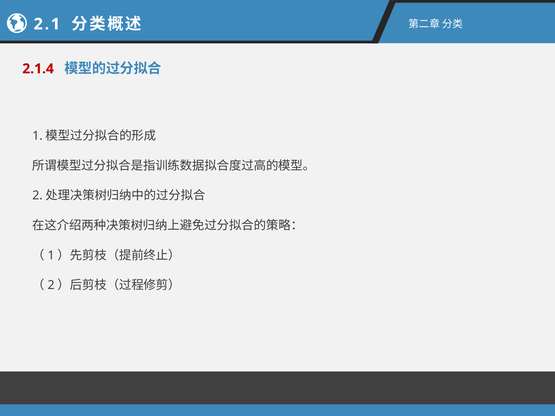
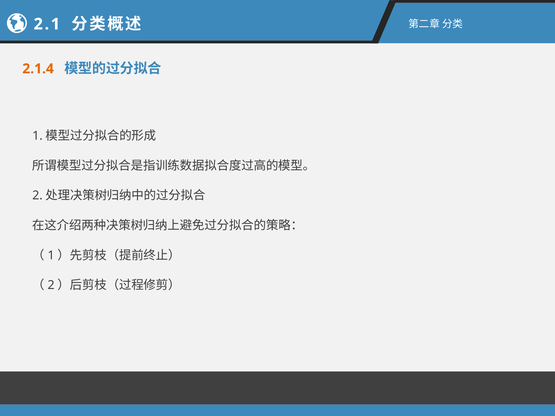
2.1.4 colour: red -> orange (38, 69)
